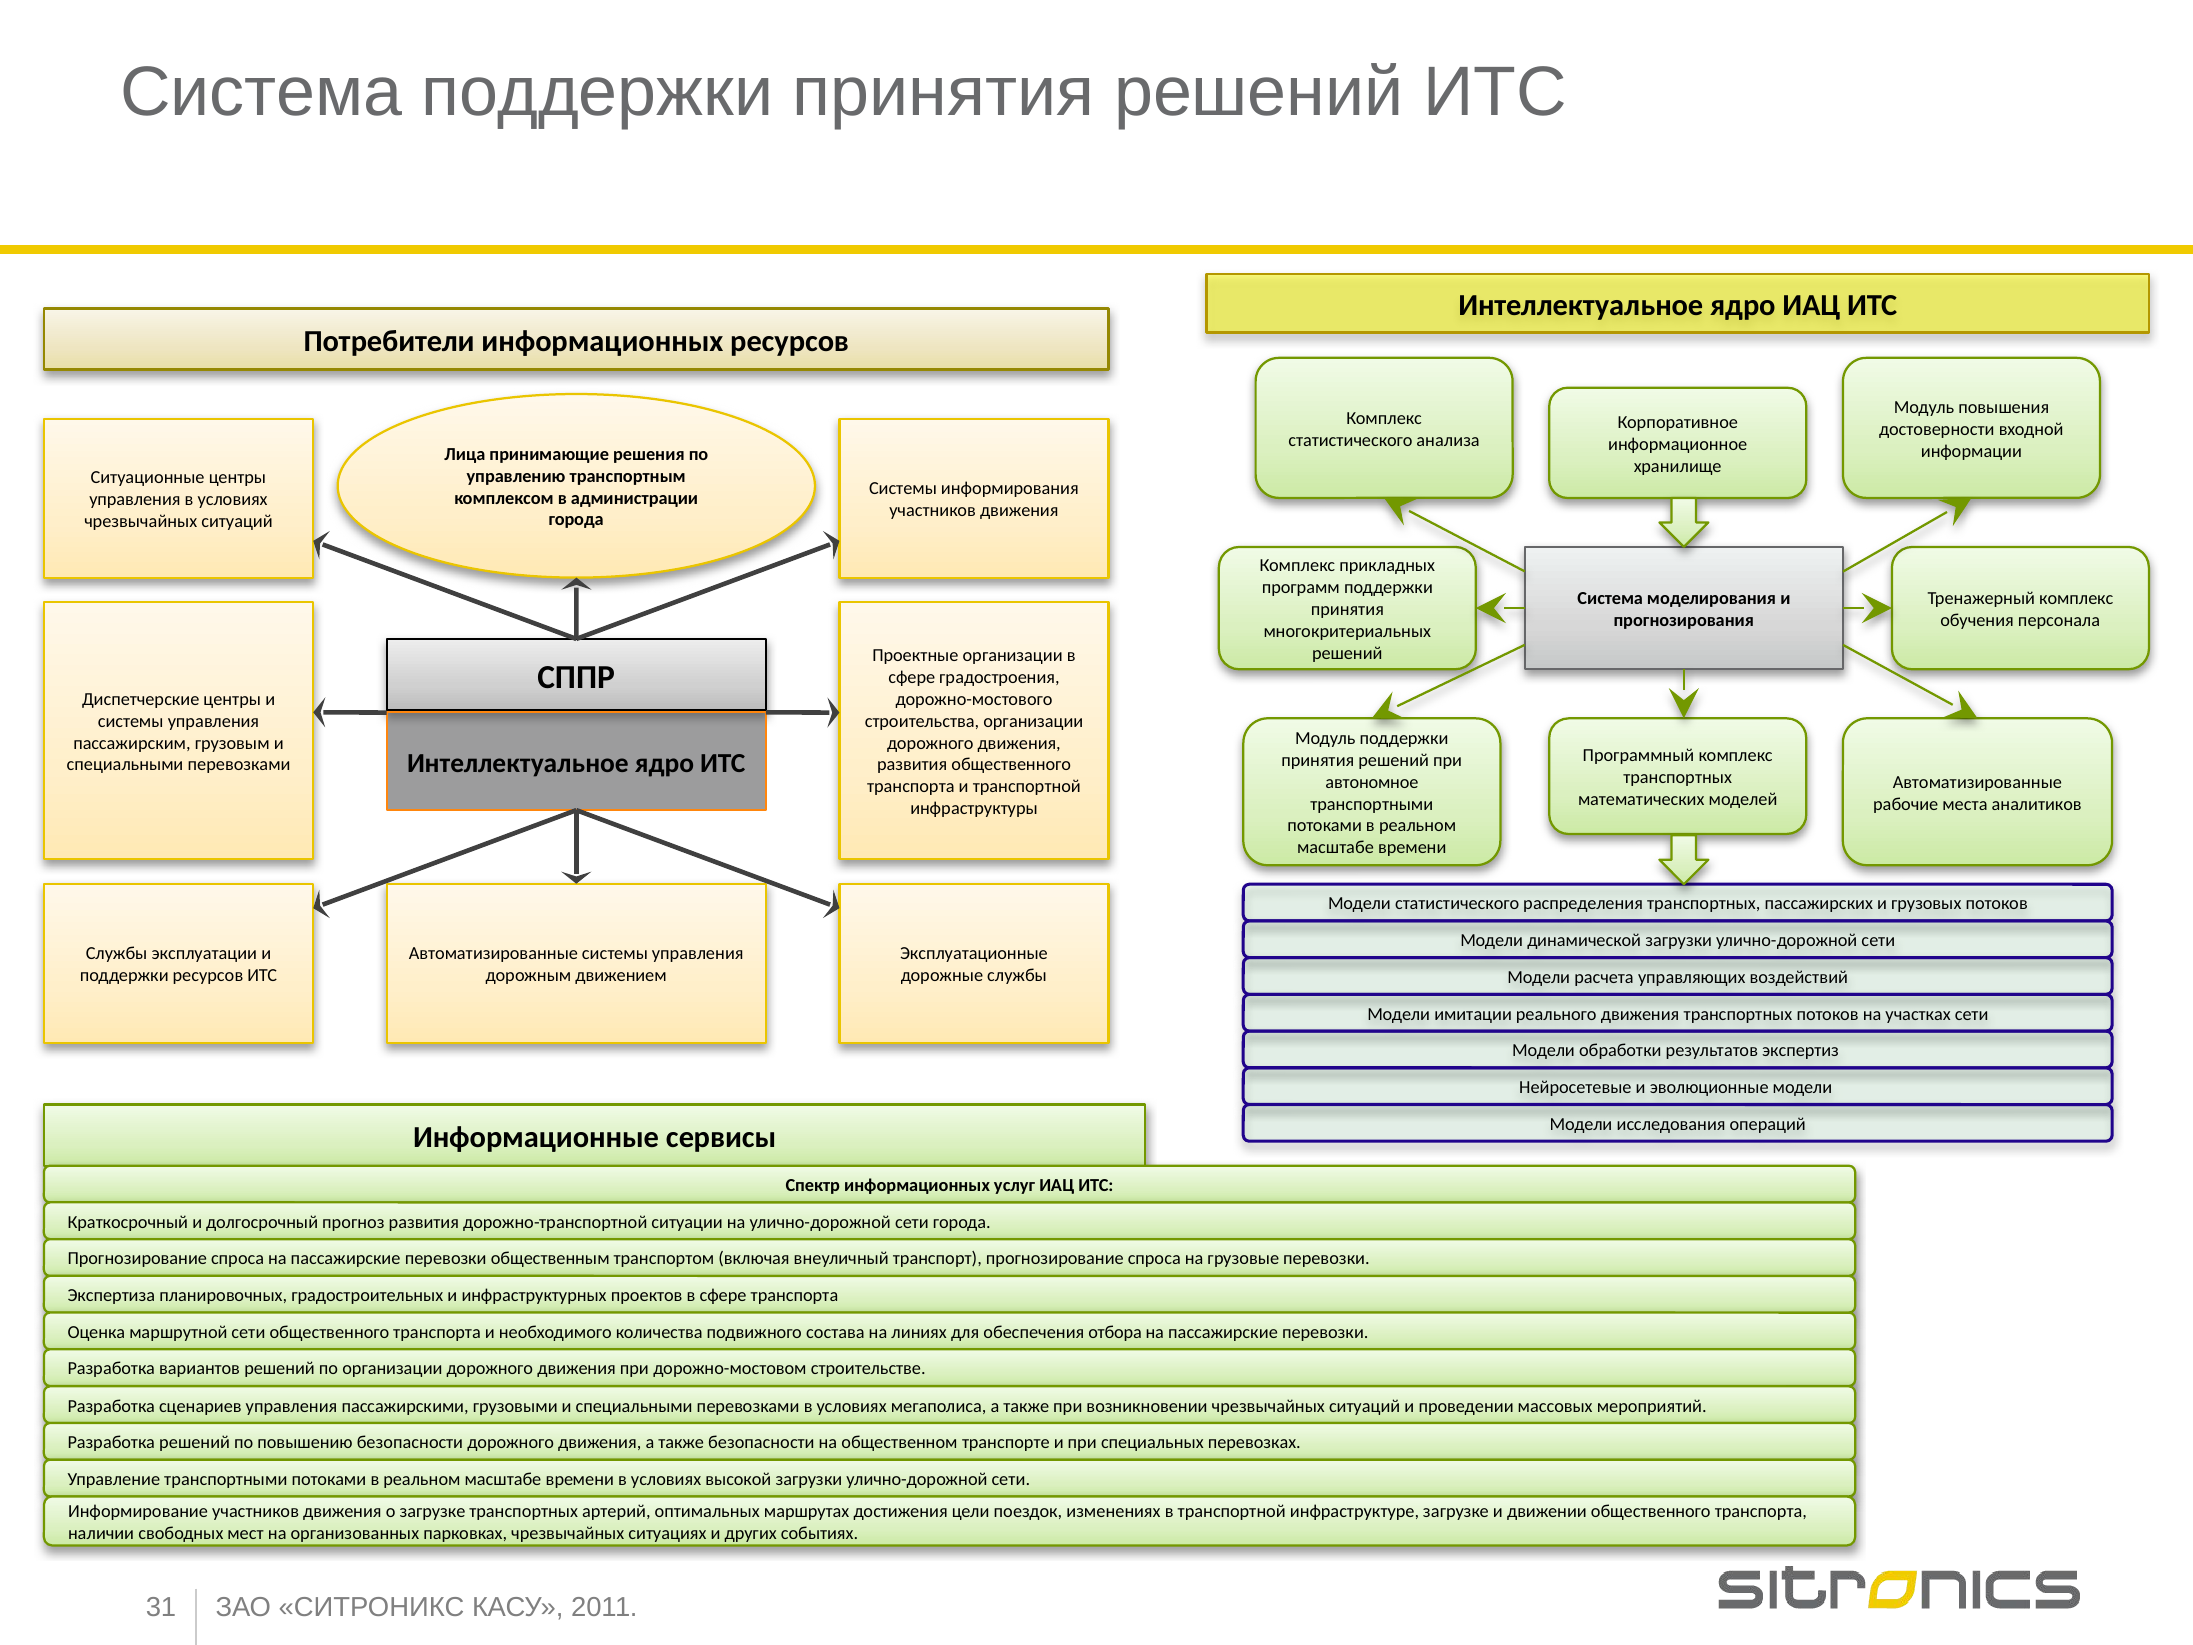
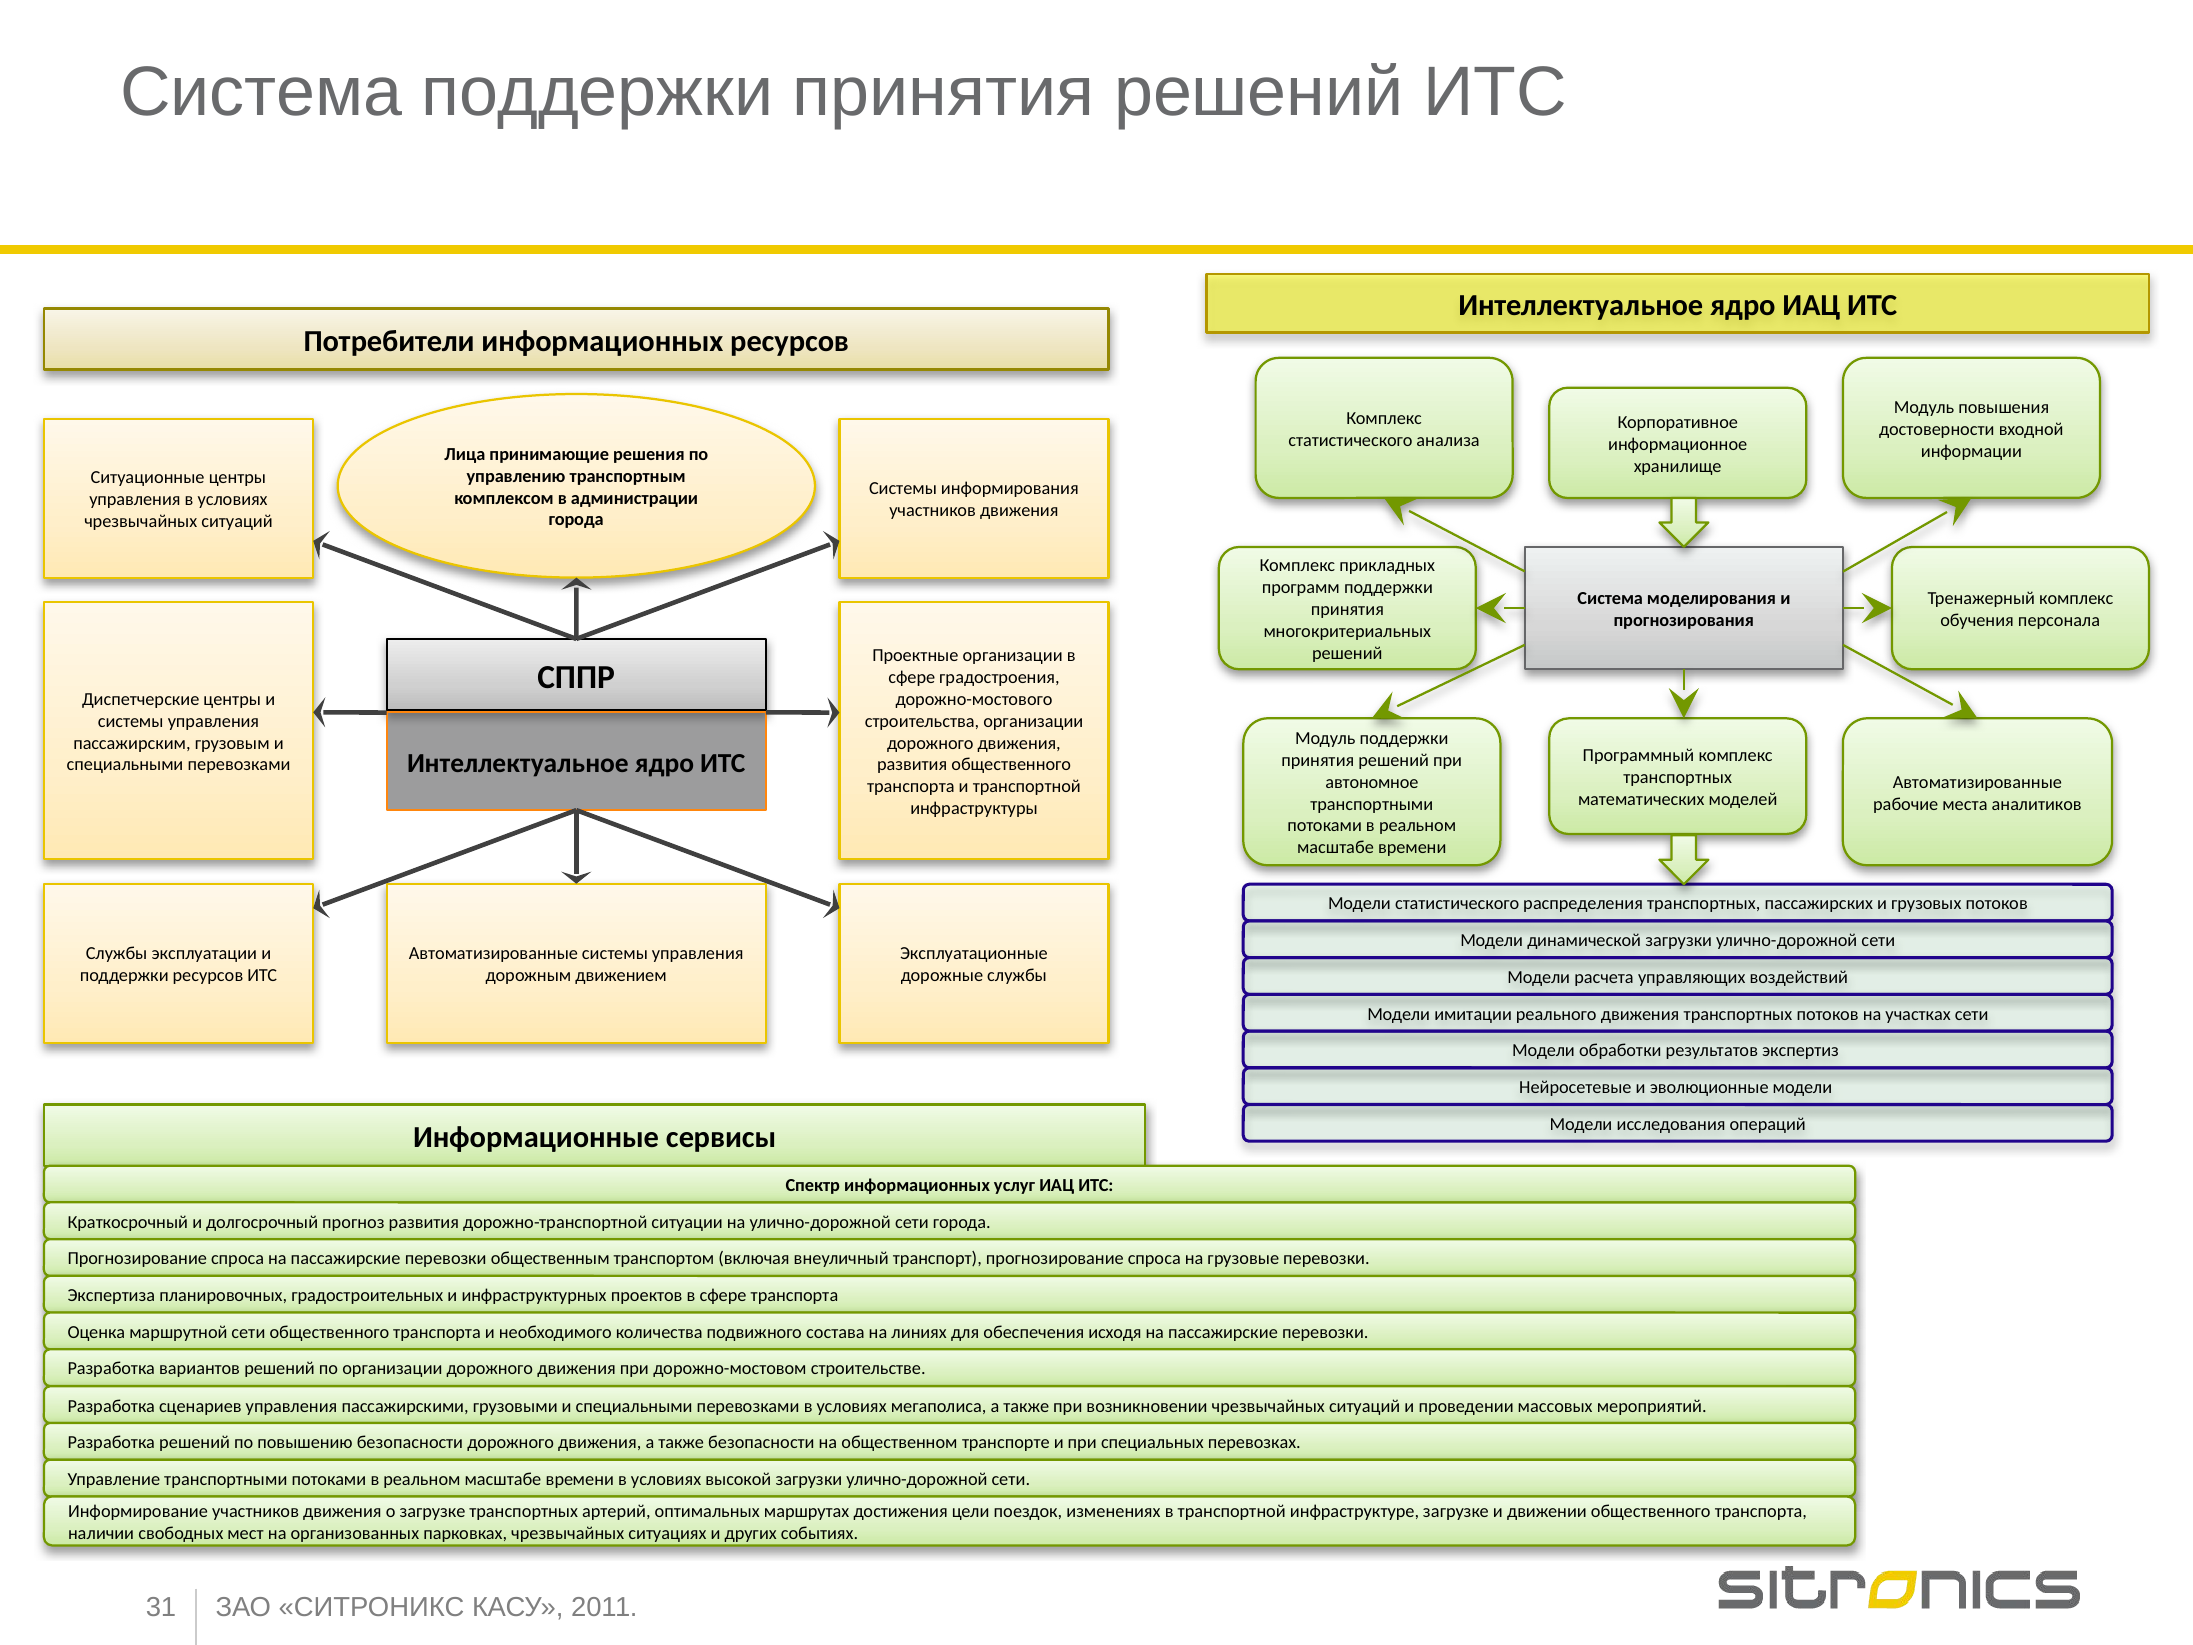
отбора: отбора -> исходя (1115, 1332)
